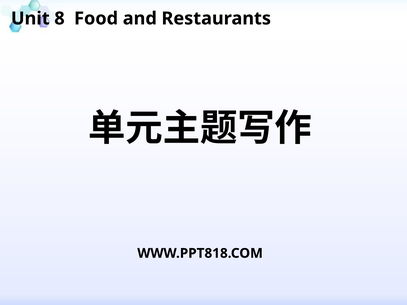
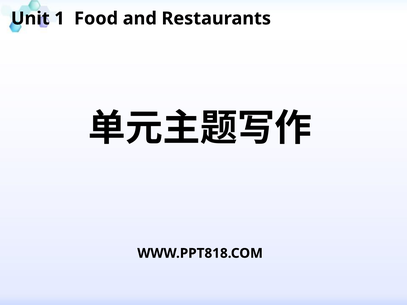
8: 8 -> 1 (59, 18)
